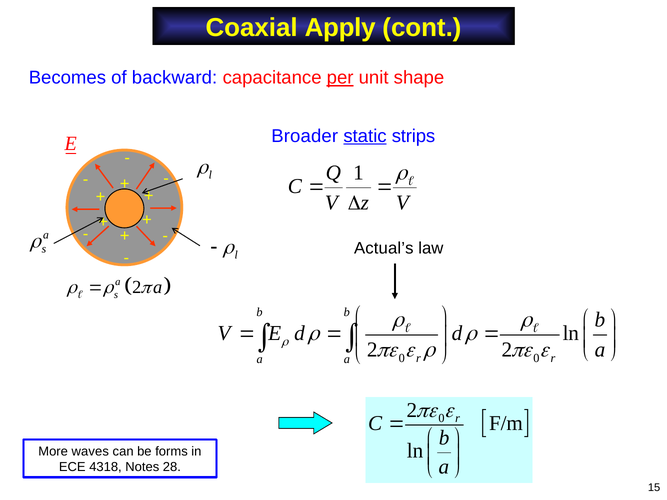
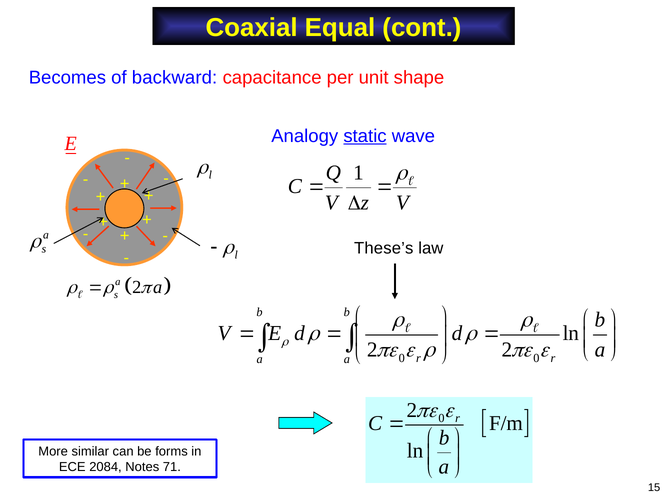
Apply: Apply -> Equal (340, 28)
per underline: present -> none (340, 78)
Broader: Broader -> Analogy (305, 136)
strips: strips -> wave (413, 136)
Actual’s: Actual’s -> These’s (384, 248)
waves: waves -> similar (90, 452)
4318: 4318 -> 2084 (105, 467)
28: 28 -> 71 (172, 467)
